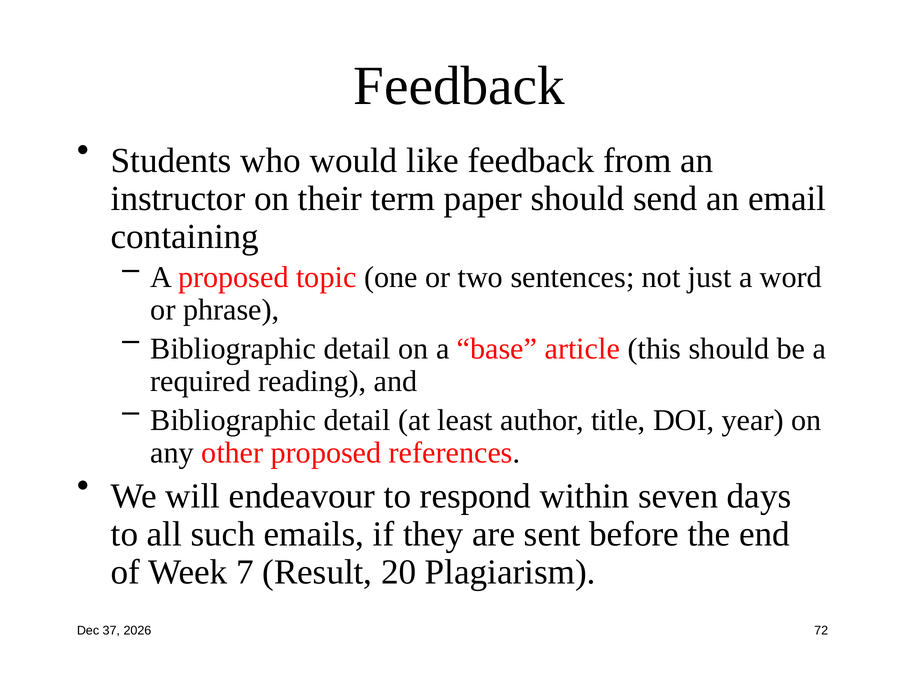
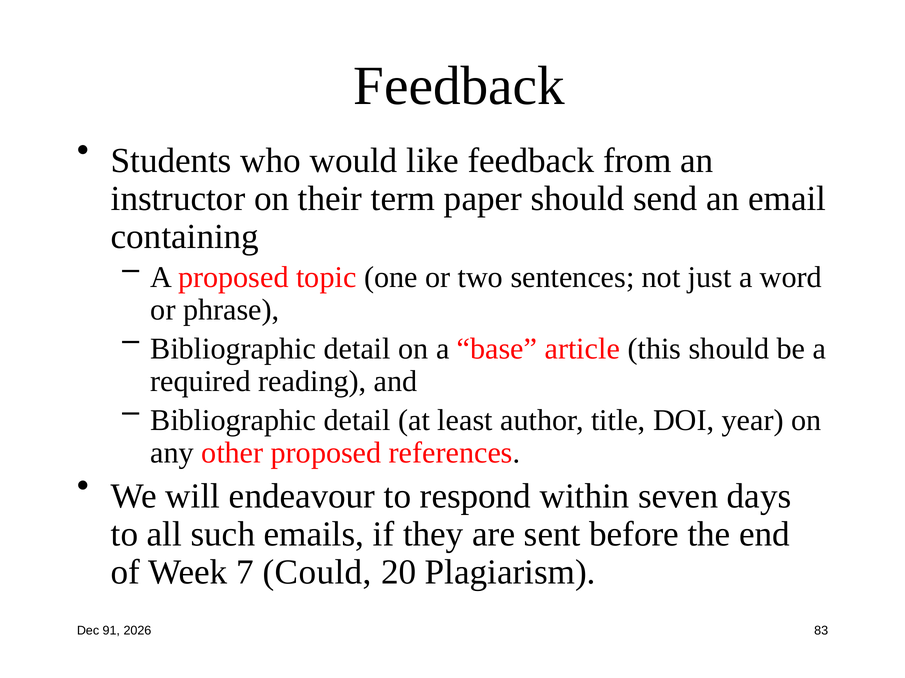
Result: Result -> Could (317, 573)
37: 37 -> 91 (111, 631)
72: 72 -> 83 (821, 631)
